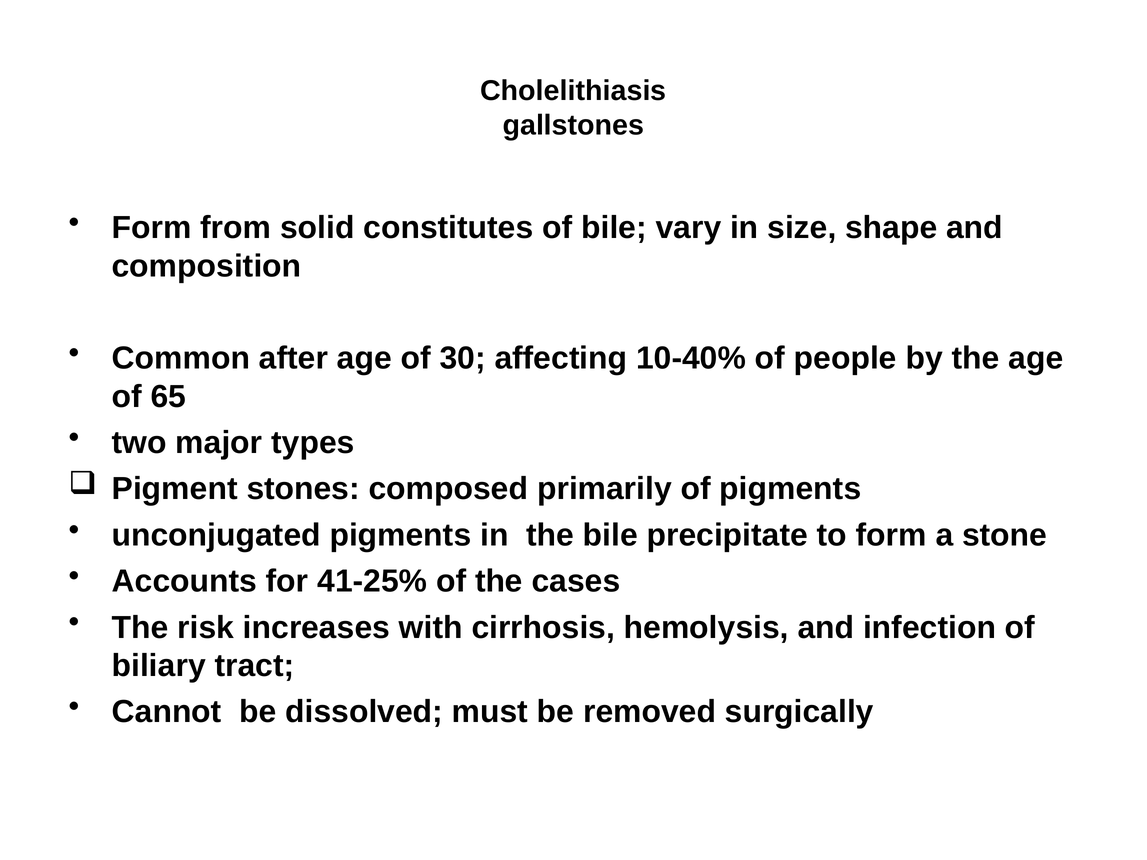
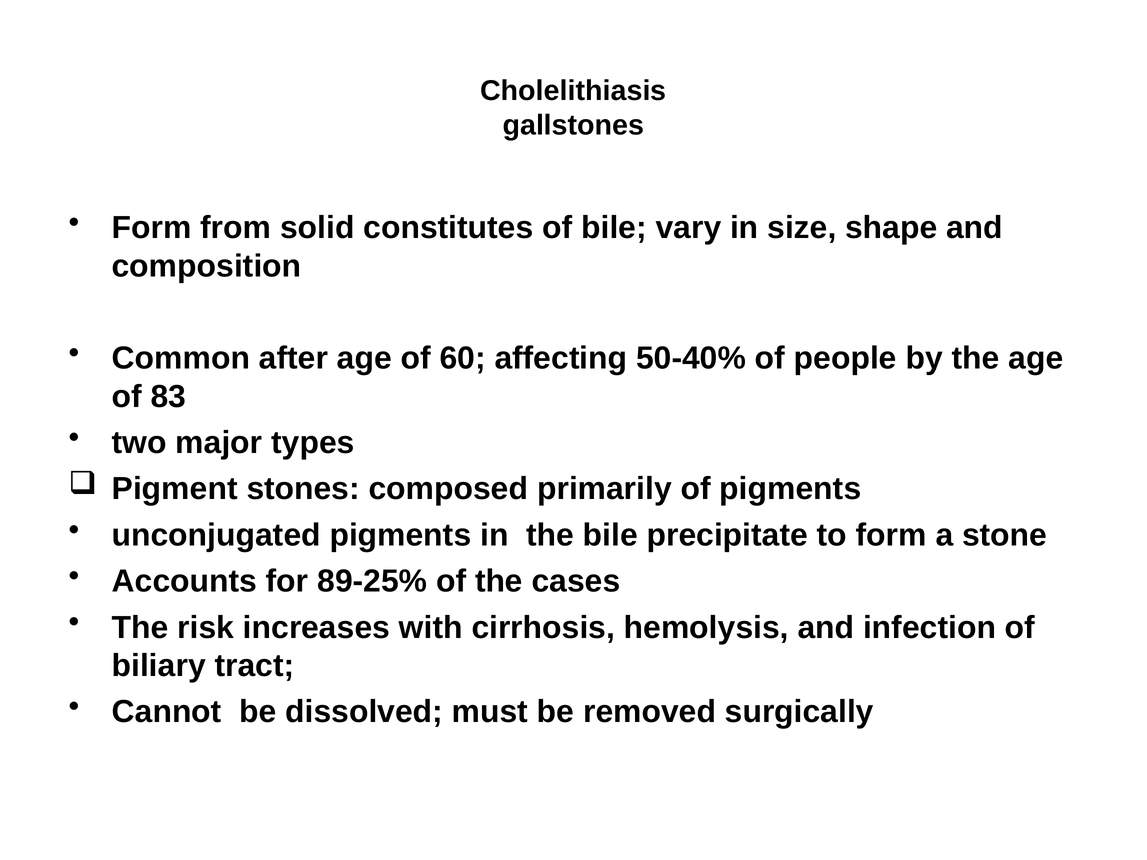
30: 30 -> 60 (463, 358)
10-40%: 10-40% -> 50-40% (691, 358)
65: 65 -> 83 (169, 397)
41-25%: 41-25% -> 89-25% (372, 581)
